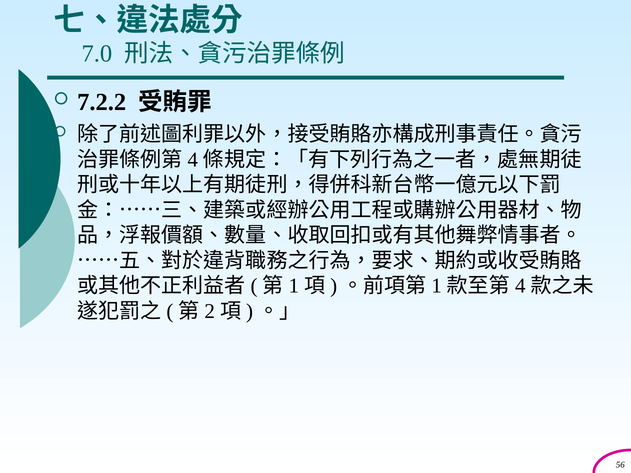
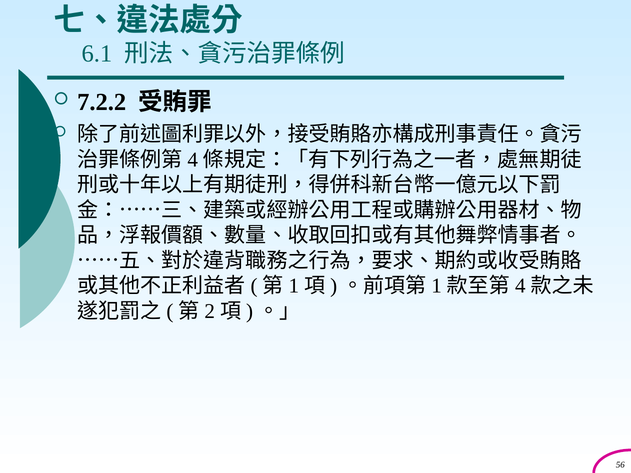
7.0: 7.0 -> 6.1 (97, 54)
